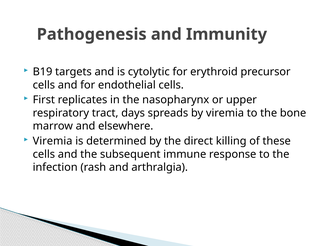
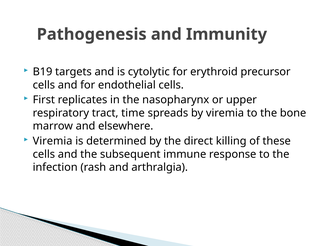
days: days -> time (133, 113)
